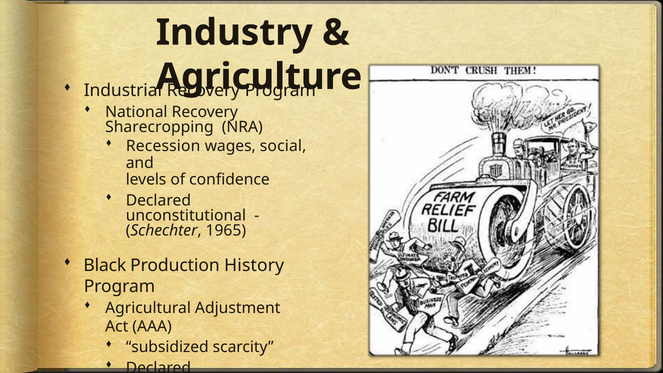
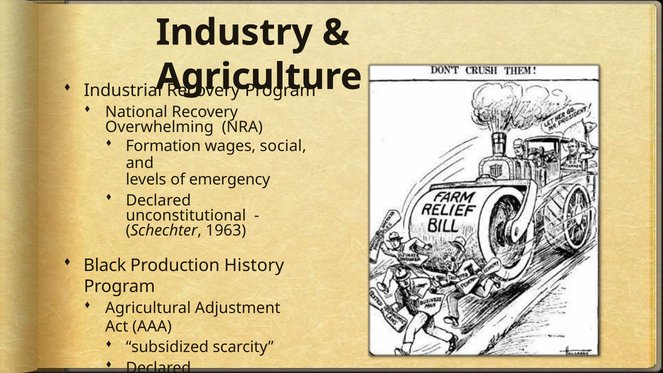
Sharecropping: Sharecropping -> Overwhelming (159, 127)
Recession: Recession -> Formation (163, 146)
confidence: confidence -> emergency (230, 180)
1965: 1965 -> 1963 (226, 231)
